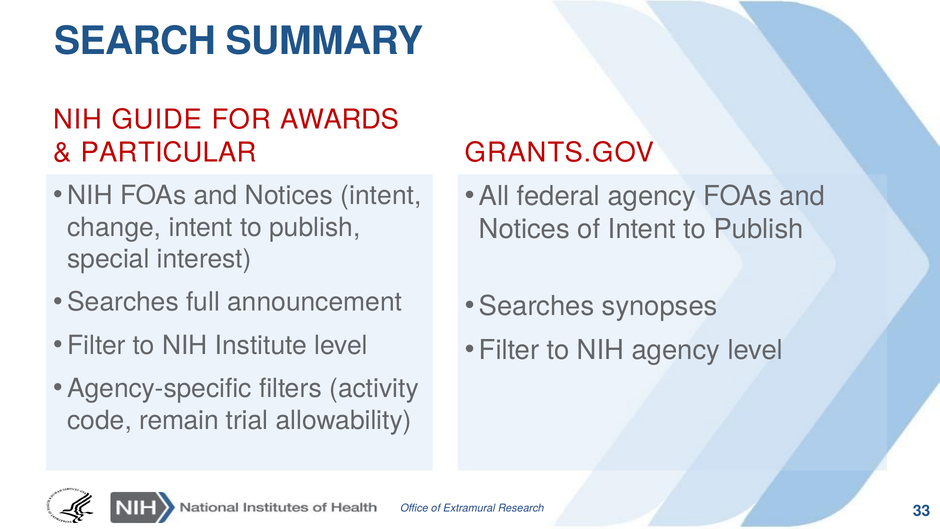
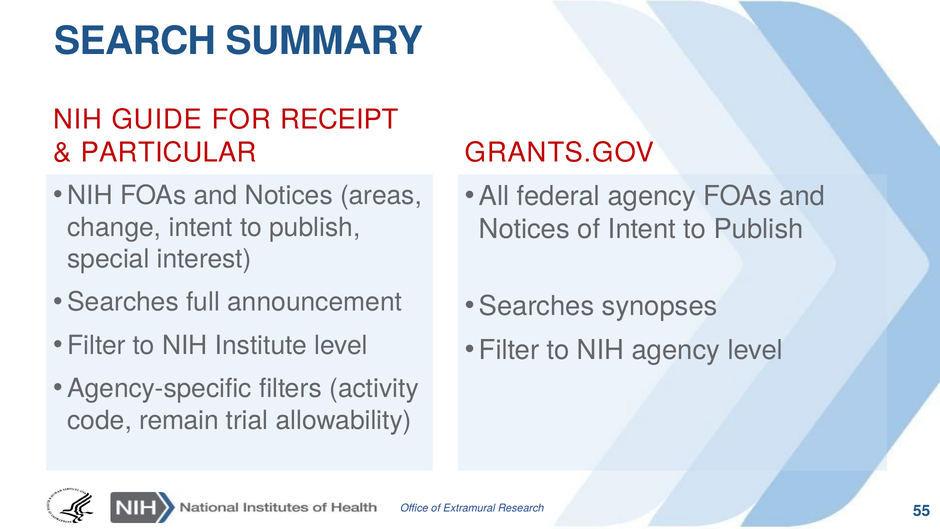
AWARDS: AWARDS -> RECEIPT (339, 120)
Notices intent: intent -> areas (381, 195)
33: 33 -> 55 (922, 511)
